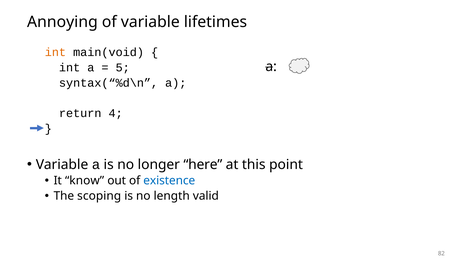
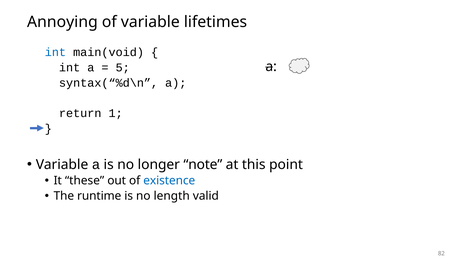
int colour: orange -> blue (55, 52)
4: 4 -> 1 (116, 113)
here: here -> note (203, 164)
know: know -> these (85, 180)
scoping: scoping -> runtime (99, 196)
